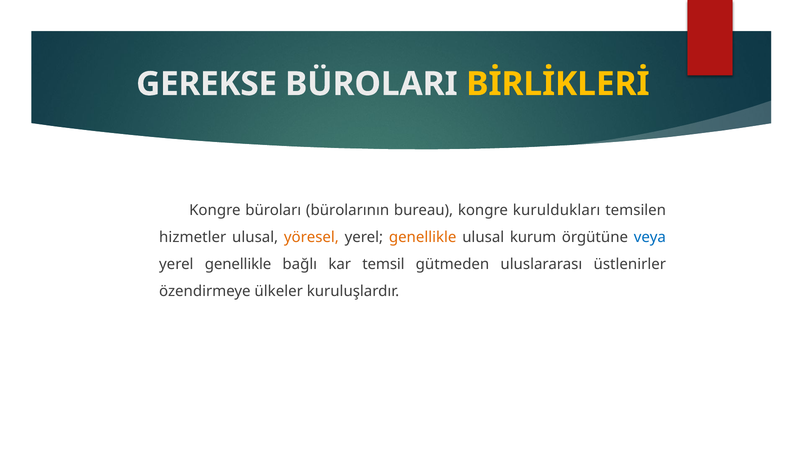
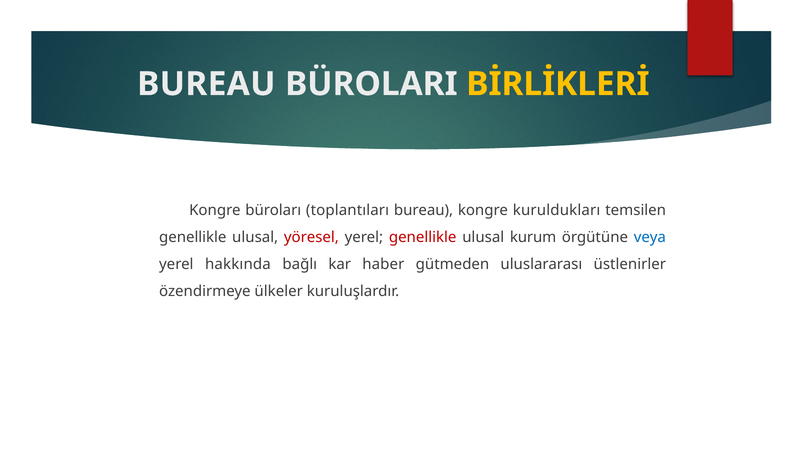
GEREKSE: GEREKSE -> BUREAU (206, 84)
bürolarının: bürolarının -> toplantıları (348, 210)
hizmetler: hizmetler -> genellikle (193, 237)
yöresel colour: orange -> red (311, 237)
genellikle colour: orange -> red (423, 237)
genellikle: genellikle -> hakkında (238, 264)
temsil: temsil -> haber (383, 264)
